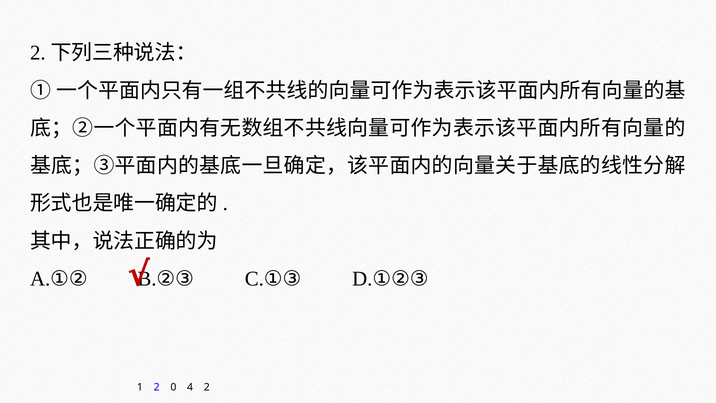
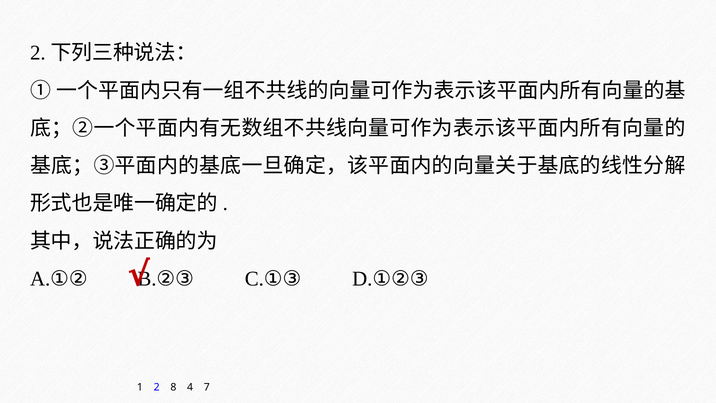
0: 0 -> 8 (173, 387)
4 2: 2 -> 7 (207, 387)
